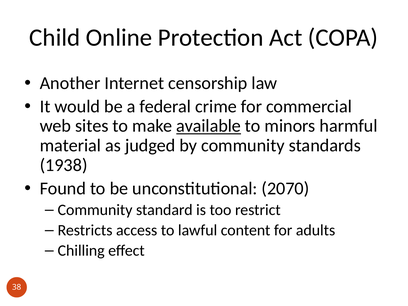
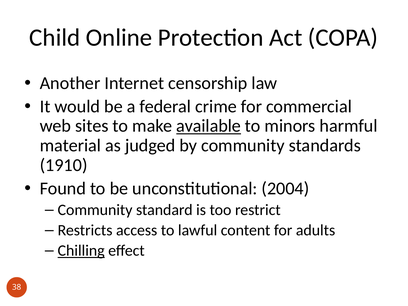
1938: 1938 -> 1910 (64, 165)
2070: 2070 -> 2004 (285, 188)
Chilling underline: none -> present (81, 251)
